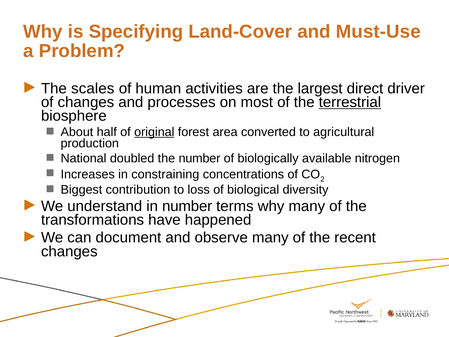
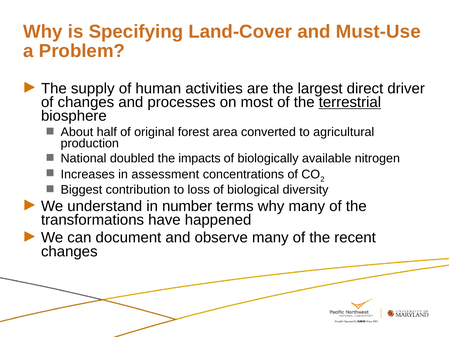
scales: scales -> supply (93, 88)
original underline: present -> none (154, 132)
the number: number -> impacts (199, 158)
constraining: constraining -> assessment (165, 174)
